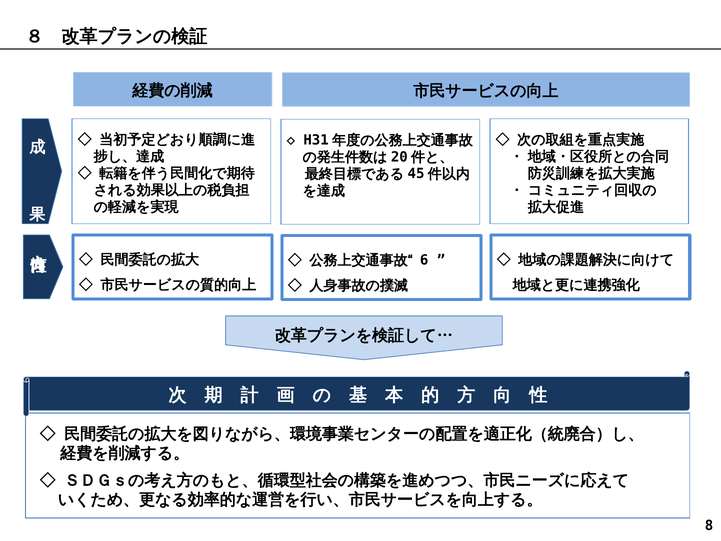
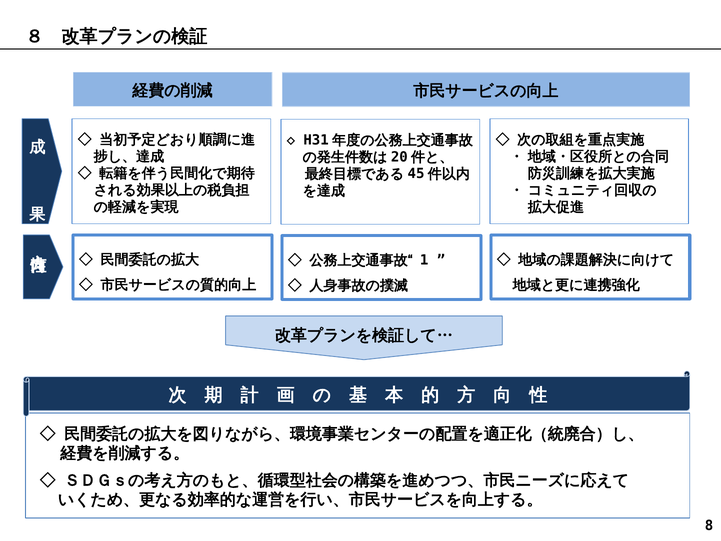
6: 6 -> 1 (424, 260)
